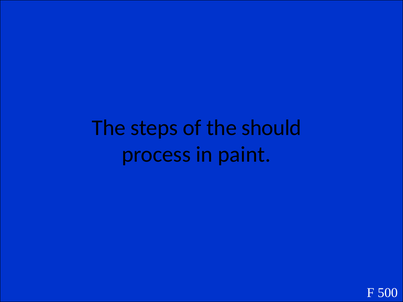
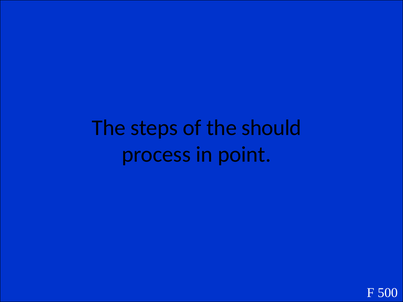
paint: paint -> point (244, 155)
